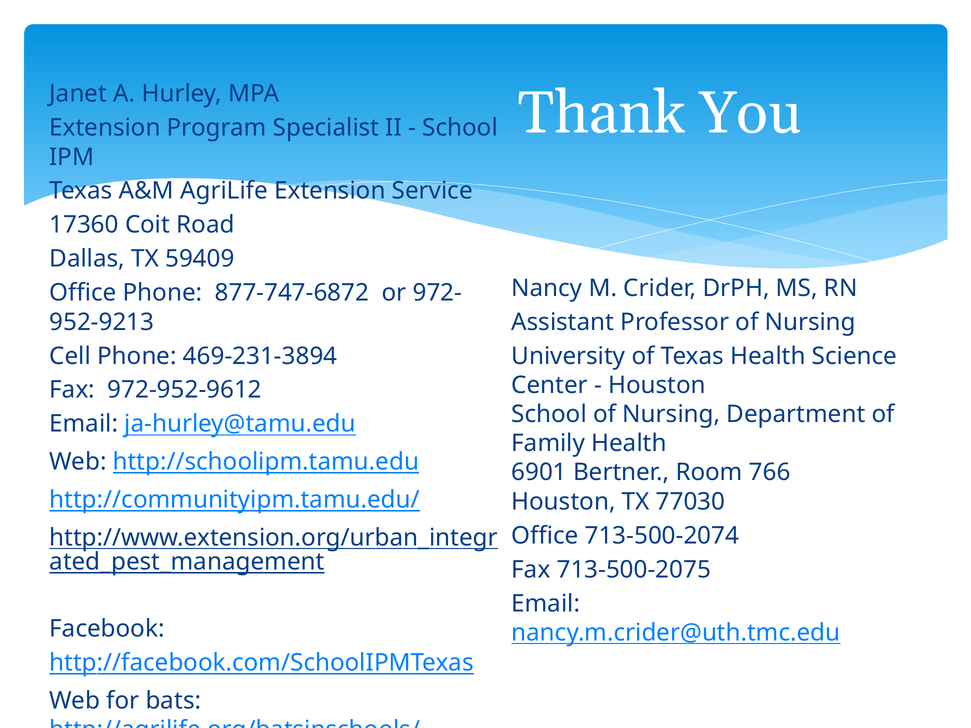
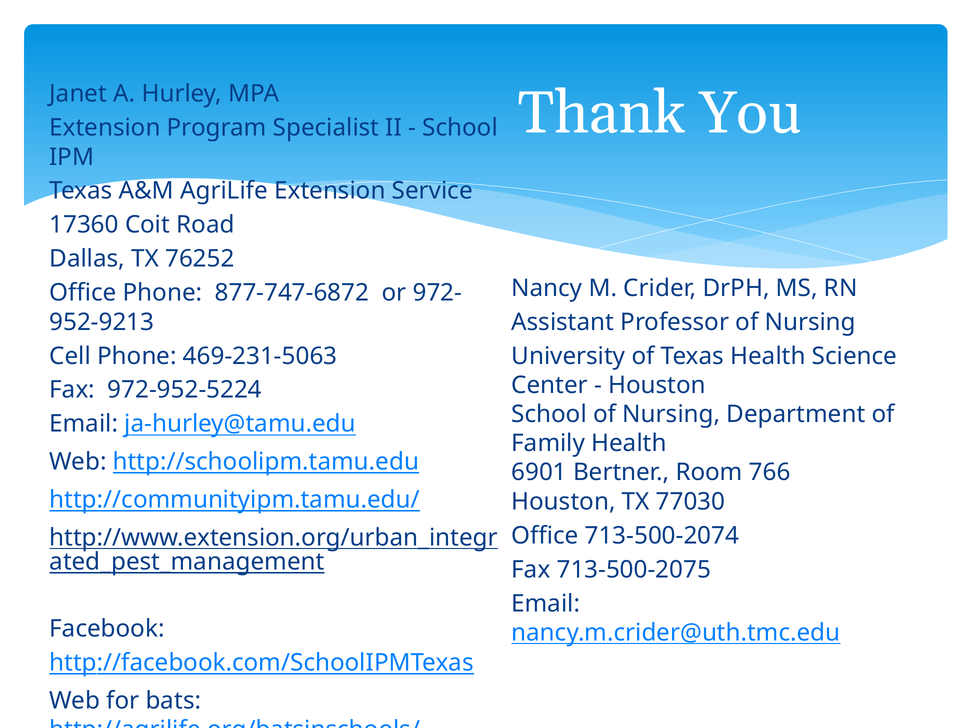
59409: 59409 -> 76252 (200, 259)
469-231-3894: 469-231-3894 -> 469-231-5063 (260, 356)
972-952-9612: 972-952-9612 -> 972-952-5224 (185, 390)
